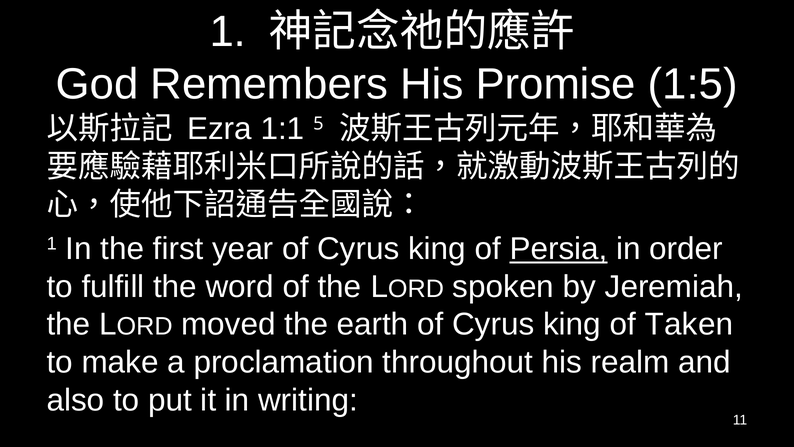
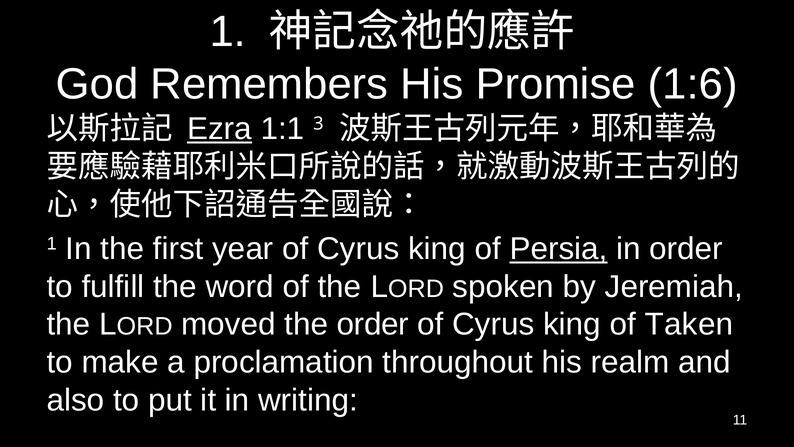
1:5: 1:5 -> 1:6 (693, 84)
Ezra underline: none -> present (220, 129)
5: 5 -> 3 (318, 124)
the earth: earth -> order (373, 324)
